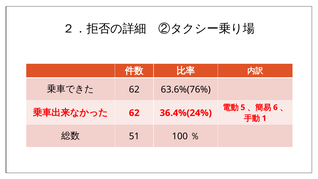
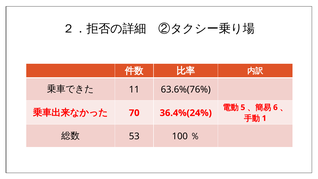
62: 62 -> 11 (134, 90)
62: 62 -> 70 (134, 113)
51: 51 -> 53 (134, 136)
